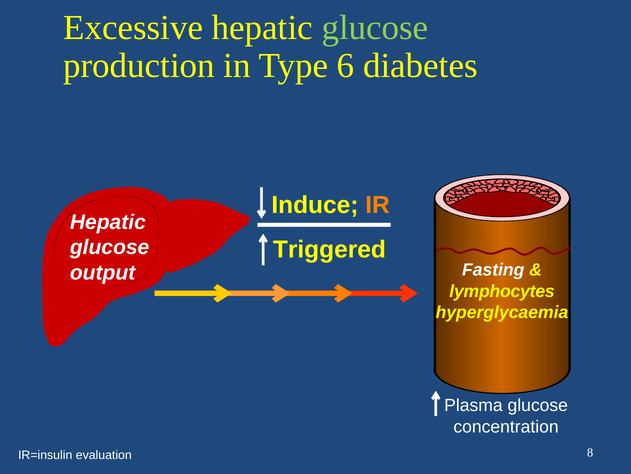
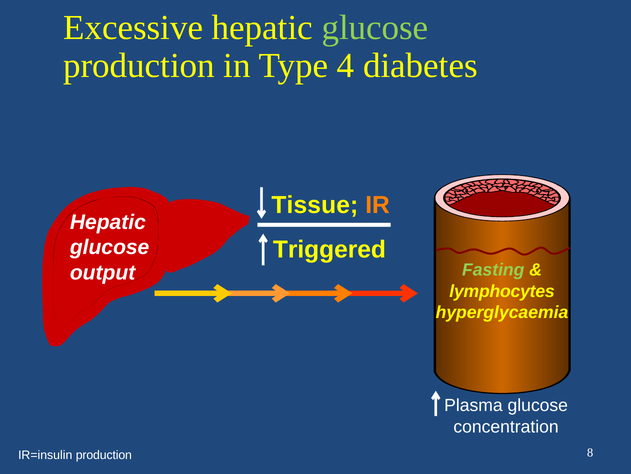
6: 6 -> 4 (346, 65)
Induce: Induce -> Tissue (315, 205)
Fasting colour: white -> light green (493, 270)
IR=insulin evaluation: evaluation -> production (104, 455)
